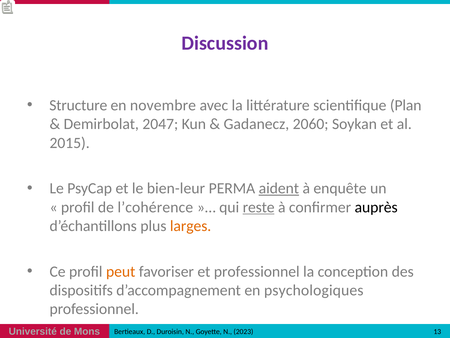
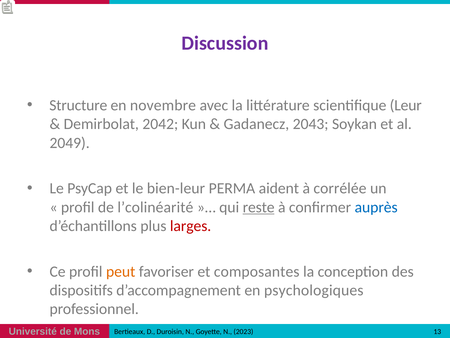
Plan: Plan -> Leur (406, 105)
2047: 2047 -> 2042 (160, 124)
2060: 2060 -> 2043 (311, 124)
2015: 2015 -> 2049 (70, 143)
aident underline: present -> none (279, 188)
enquête: enquête -> corrélée (340, 188)
l’cohérence: l’cohérence -> l’colinéarité (155, 207)
auprès colour: black -> blue (376, 207)
larges colour: orange -> red (191, 226)
et professionnel: professionnel -> composantes (257, 271)
